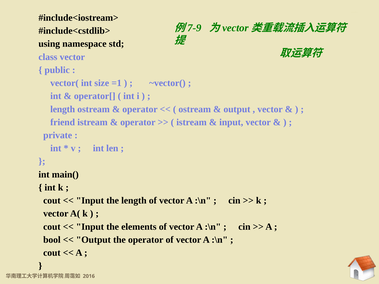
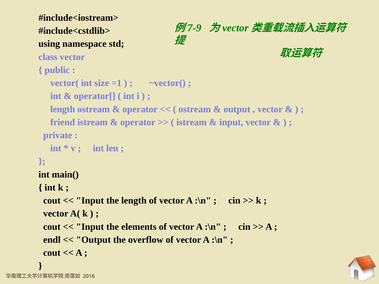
bool: bool -> endl (52, 240)
the operator: operator -> overflow (146, 240)
